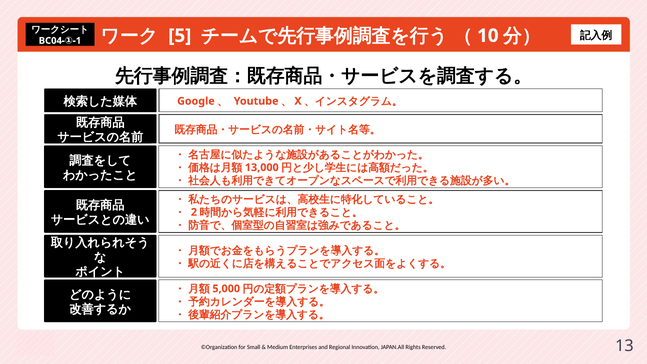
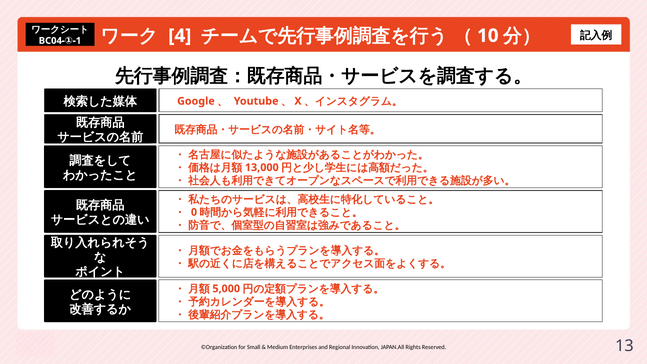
5: 5 -> 4 (180, 36)
2: 2 -> 0 (194, 212)
